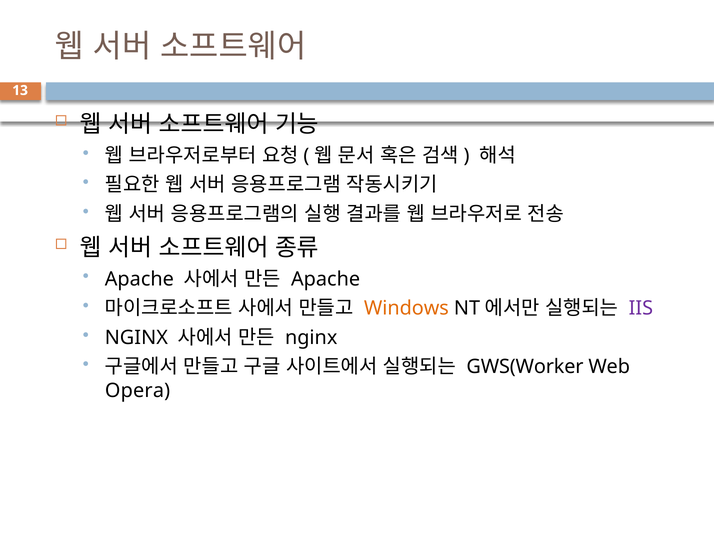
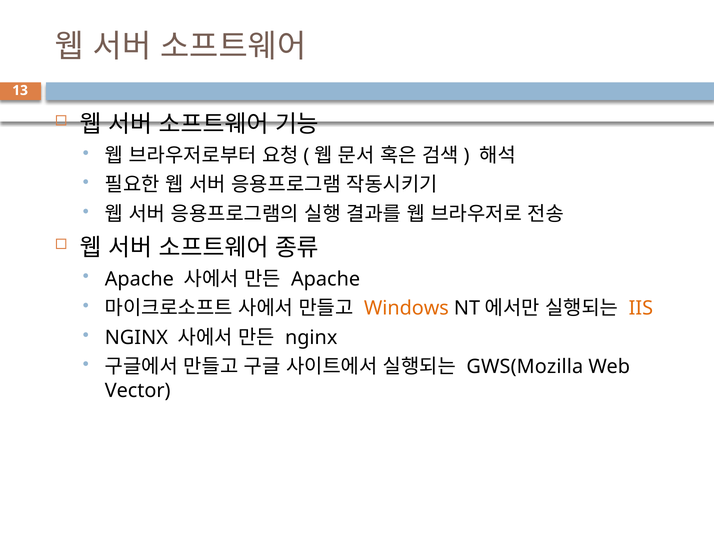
IIS colour: purple -> orange (641, 308)
GWS(Worker: GWS(Worker -> GWS(Mozilla (525, 367)
Opera: Opera -> Vector (138, 390)
